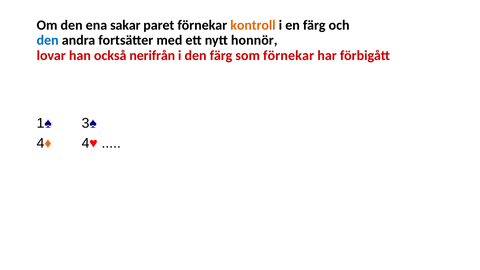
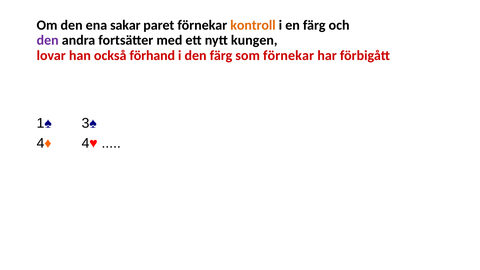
den colour: blue -> purple (48, 40)
honnör: honnör -> kungen (254, 40)
nerifrån: nerifrån -> förhand (152, 55)
